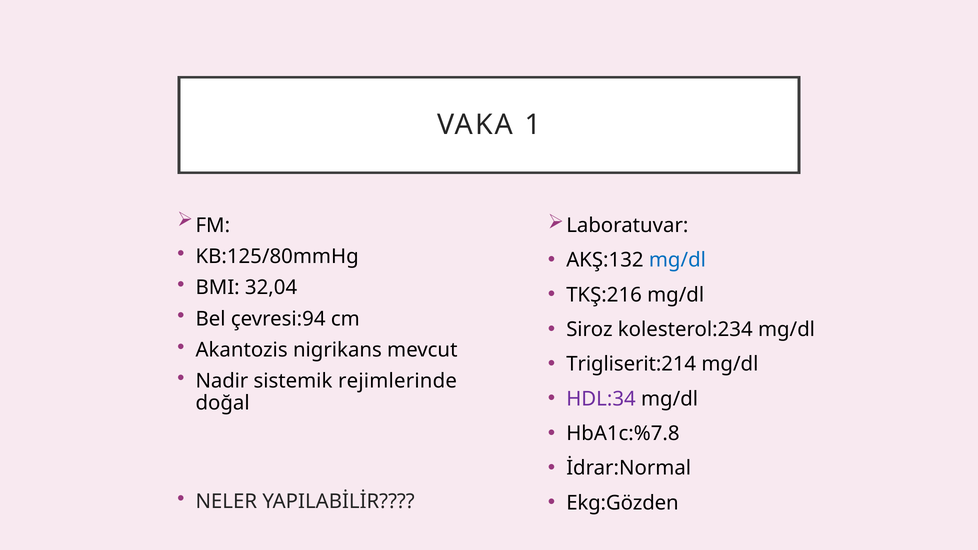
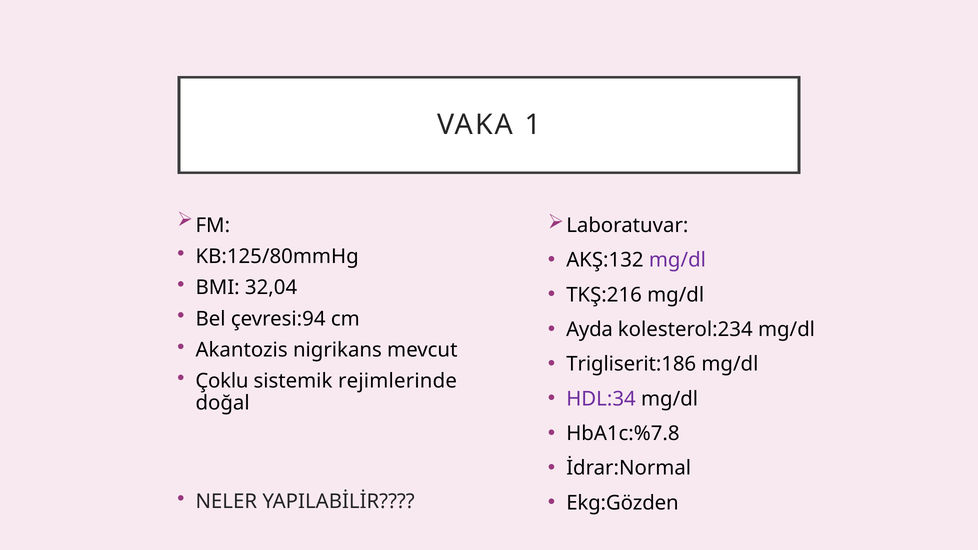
mg/dl colour: blue -> purple (677, 260)
Siroz: Siroz -> Ayda (590, 330)
Trigliserit:214: Trigliserit:214 -> Trigliserit:186 (631, 364)
Nadir: Nadir -> Çoklu (222, 381)
